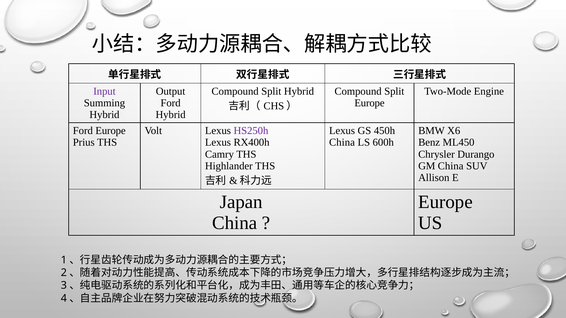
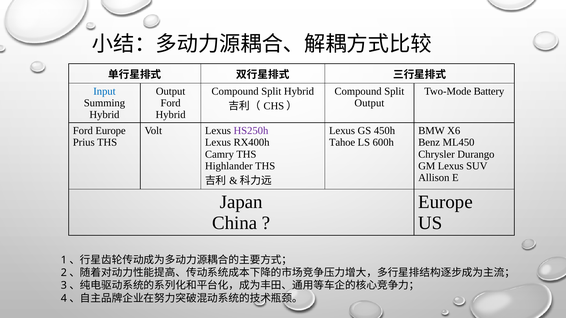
Input colour: purple -> blue (104, 91)
Engine: Engine -> Battery (489, 91)
Europe: Europe -> Output (369, 103)
China: China -> Tahoe (342, 143)
GM China: China -> Lexus (451, 166)
